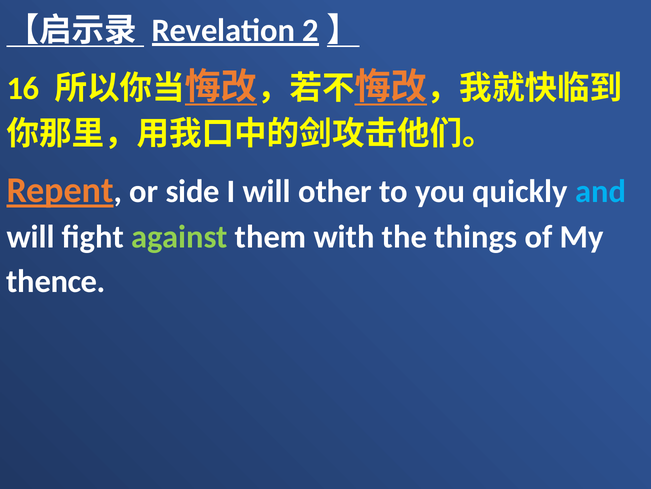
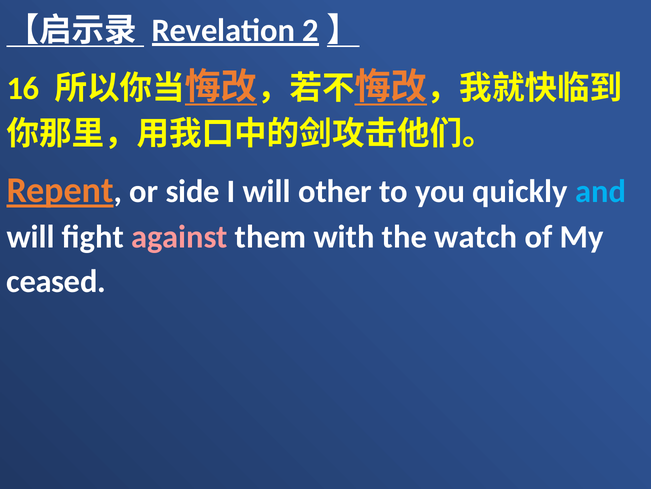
against colour: light green -> pink (179, 237)
things: things -> watch (476, 237)
thence: thence -> ceased (56, 281)
